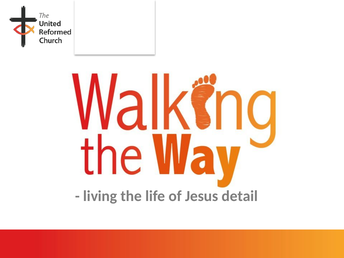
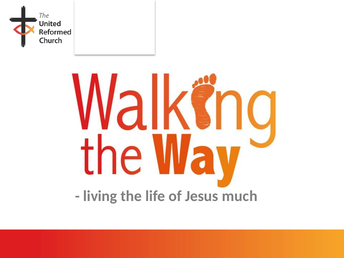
detail: detail -> much (240, 196)
